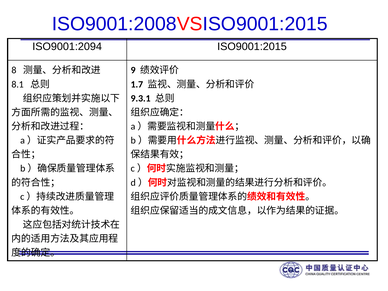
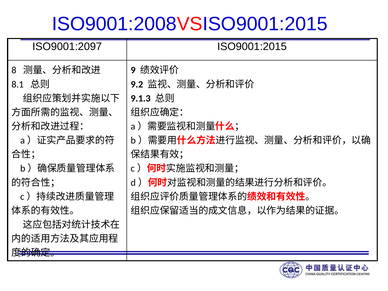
ISO9001:2094: ISO9001:2094 -> ISO9001:2097 (67, 47)
1.7: 1.7 -> 9.2 (137, 84)
9.3.1: 9.3.1 -> 9.1.3 (141, 98)
